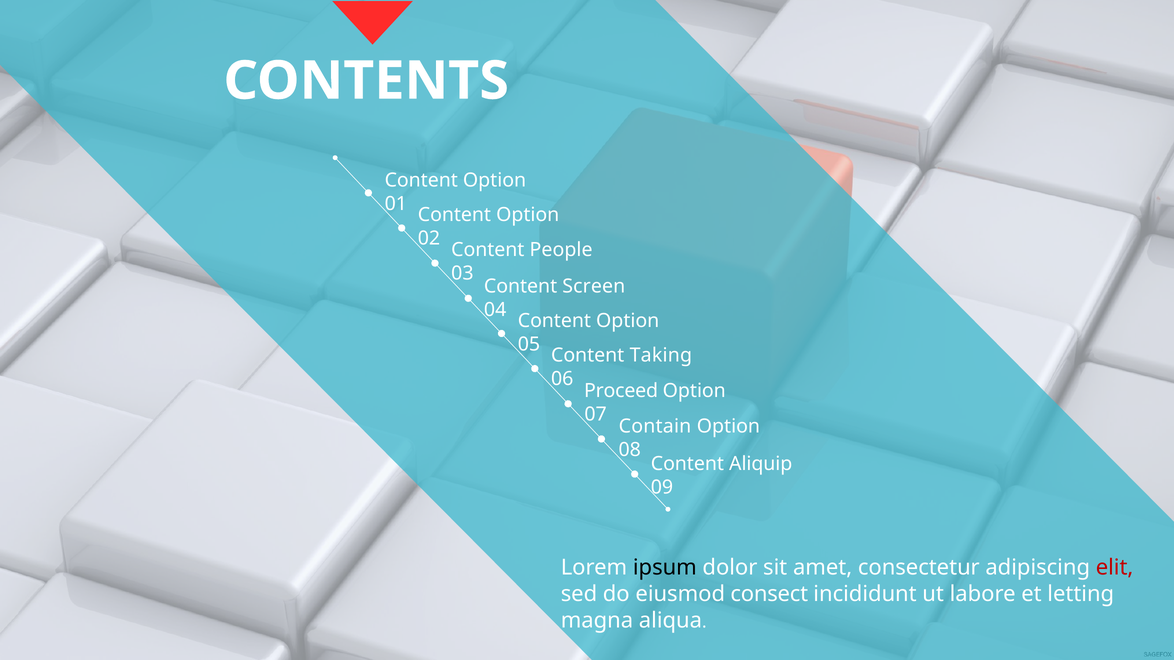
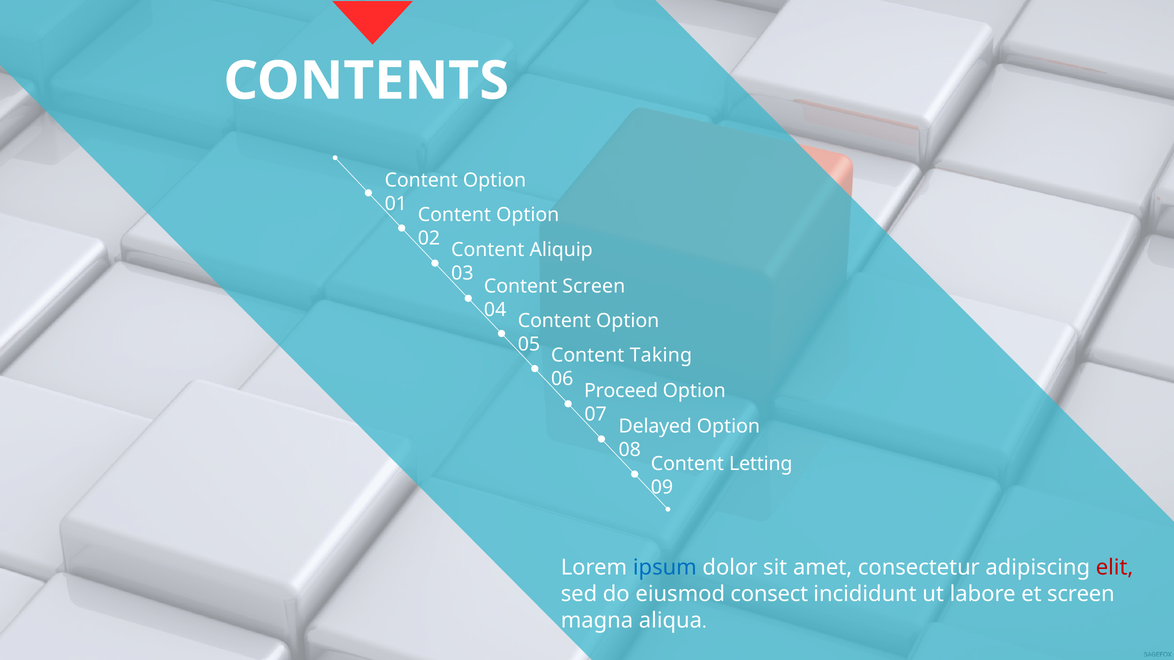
People: People -> Aliquip (561, 250)
Contain: Contain -> Delayed (655, 426)
Aliquip: Aliquip -> Letting (761, 464)
ipsum colour: black -> blue (665, 568)
et letting: letting -> screen (1081, 594)
